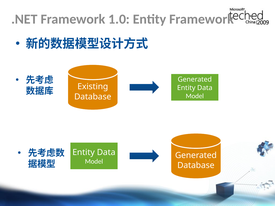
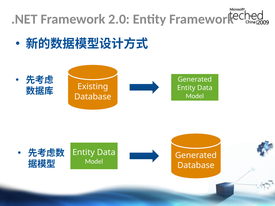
1.0: 1.0 -> 2.0 (119, 19)
